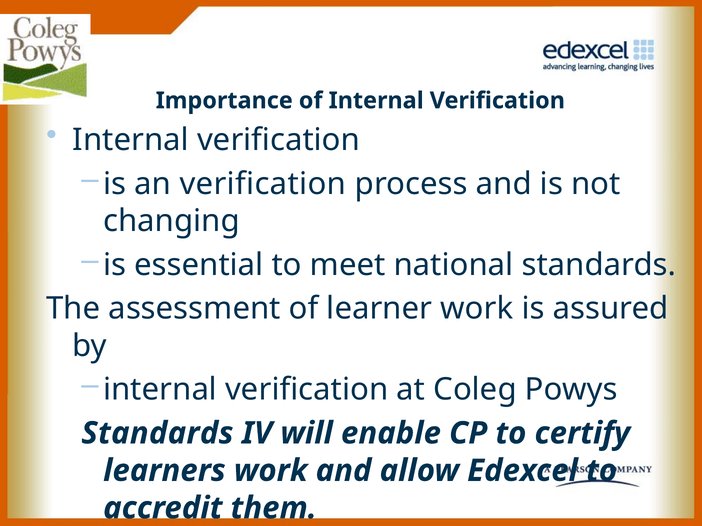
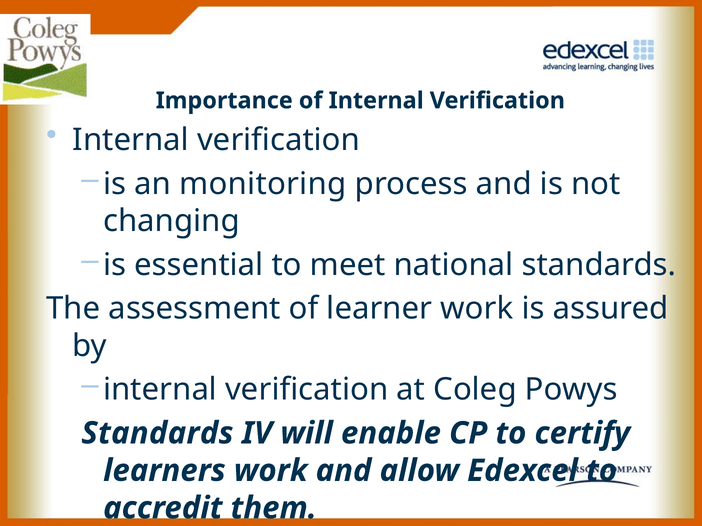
an verification: verification -> monitoring (263, 184)
